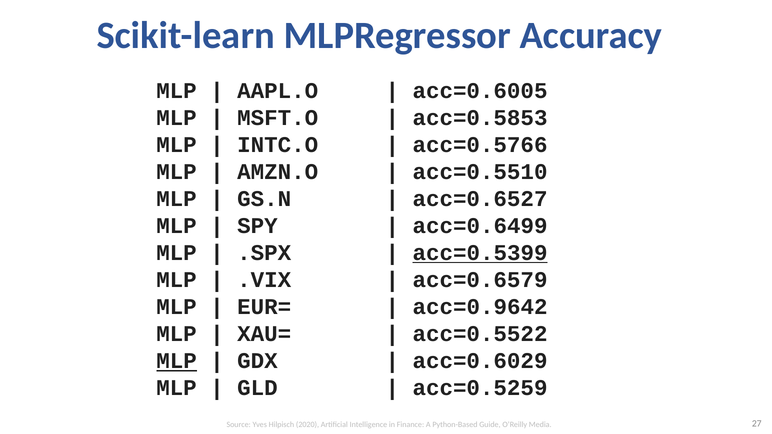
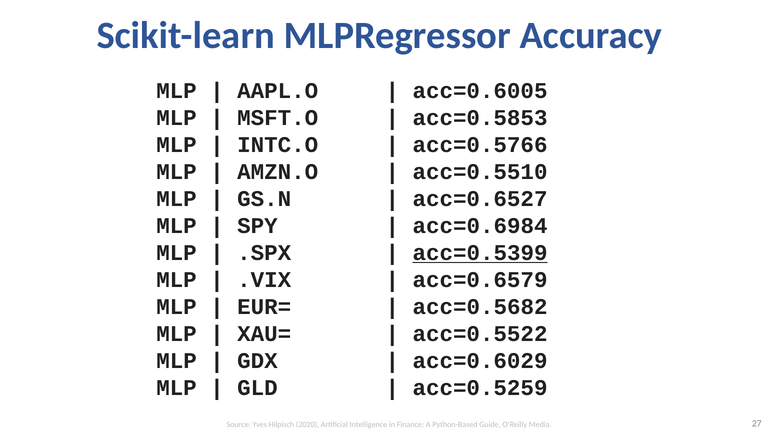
acc=0.6499: acc=0.6499 -> acc=0.6984 (480, 226)
acc=0.9642: acc=0.9642 -> acc=0.5682 (480, 307)
MLP underline: present -> none (177, 361)
